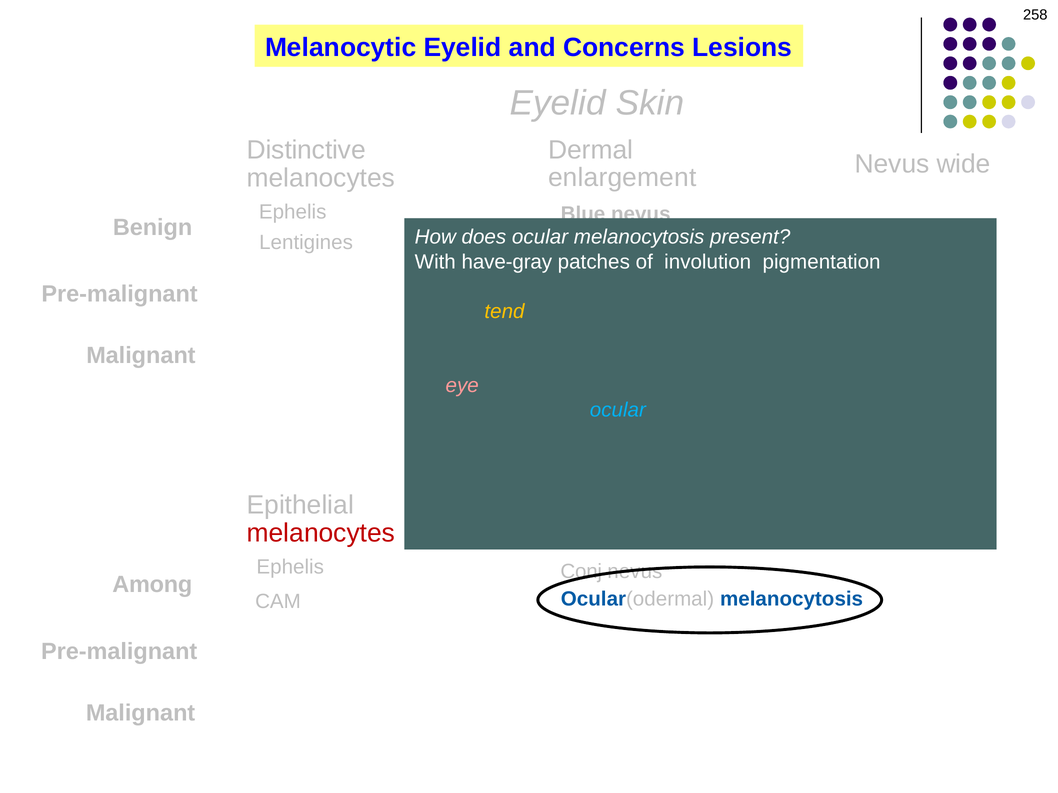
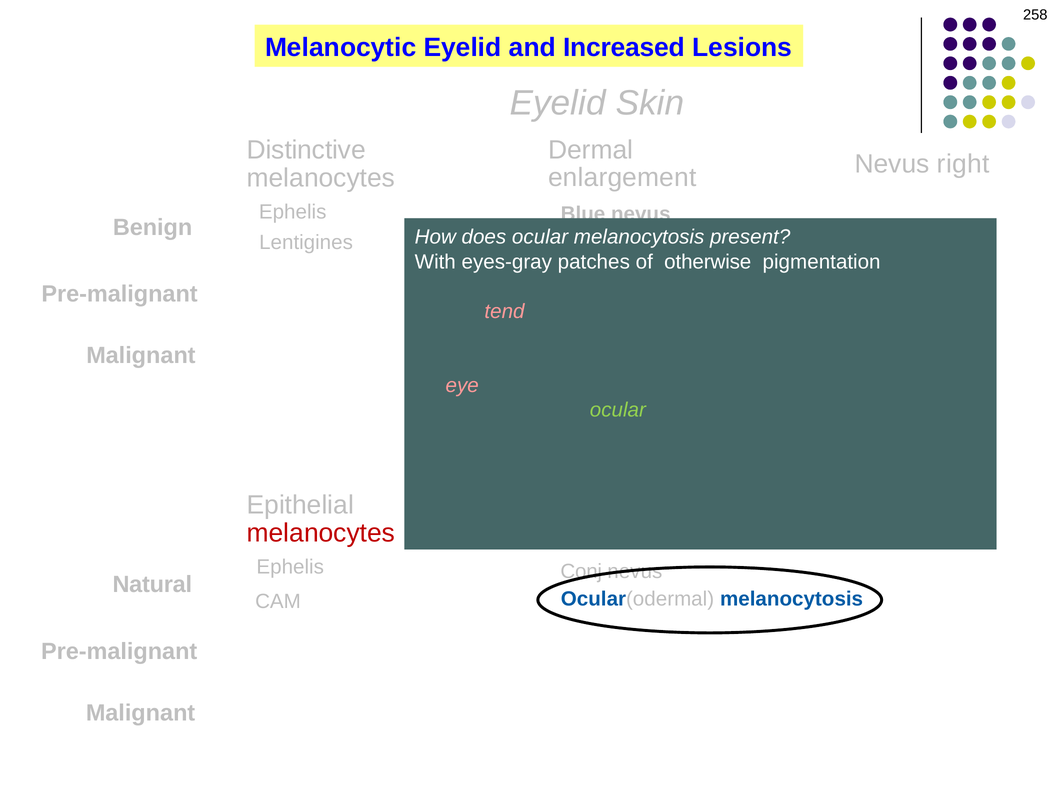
and Concerns: Concerns -> Increased (624, 48)
wide: wide -> right (963, 164)
have-gray: have-gray -> eyes-gray (507, 262)
involution: involution -> otherwise (708, 262)
tend colour: yellow -> pink (505, 311)
ocular colour: light blue -> light green (618, 410)
Among: Among -> Natural (152, 585)
